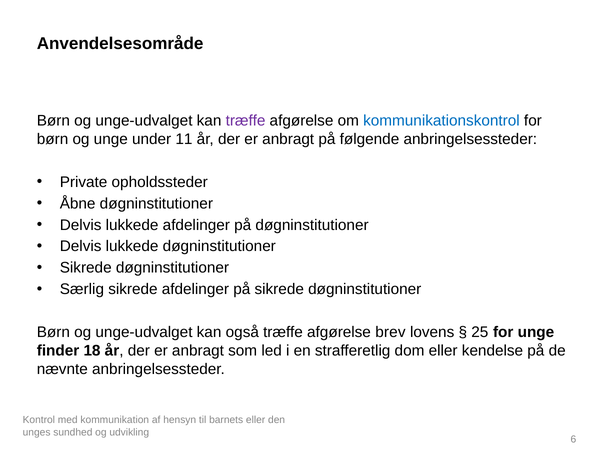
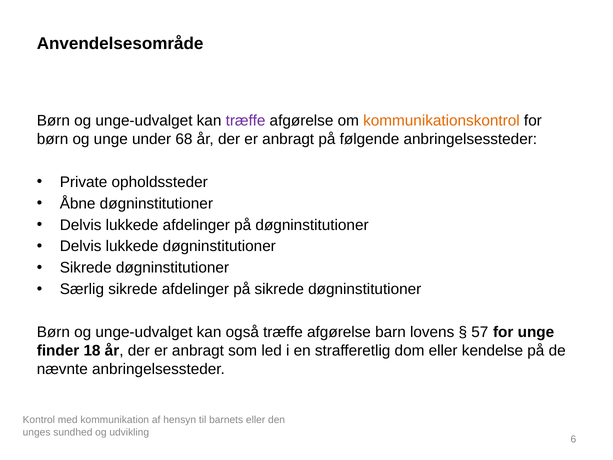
kommunikationskontrol colour: blue -> orange (441, 121)
11: 11 -> 68 (184, 139)
brev: brev -> barn (390, 332)
25: 25 -> 57 (480, 332)
